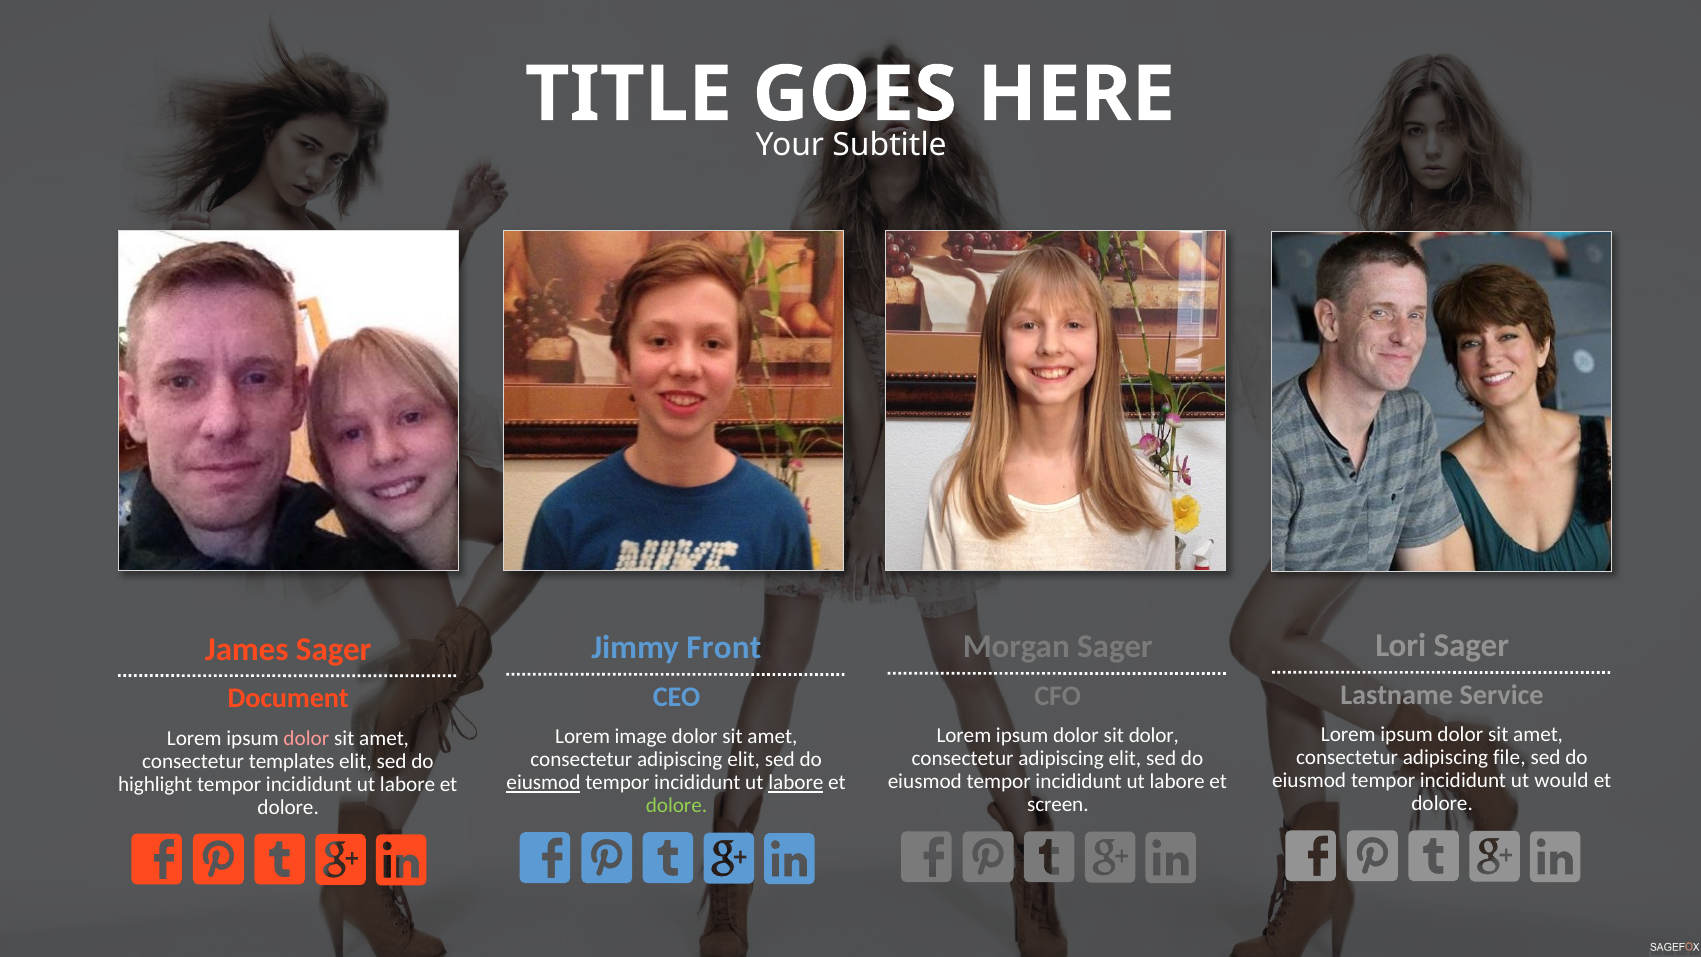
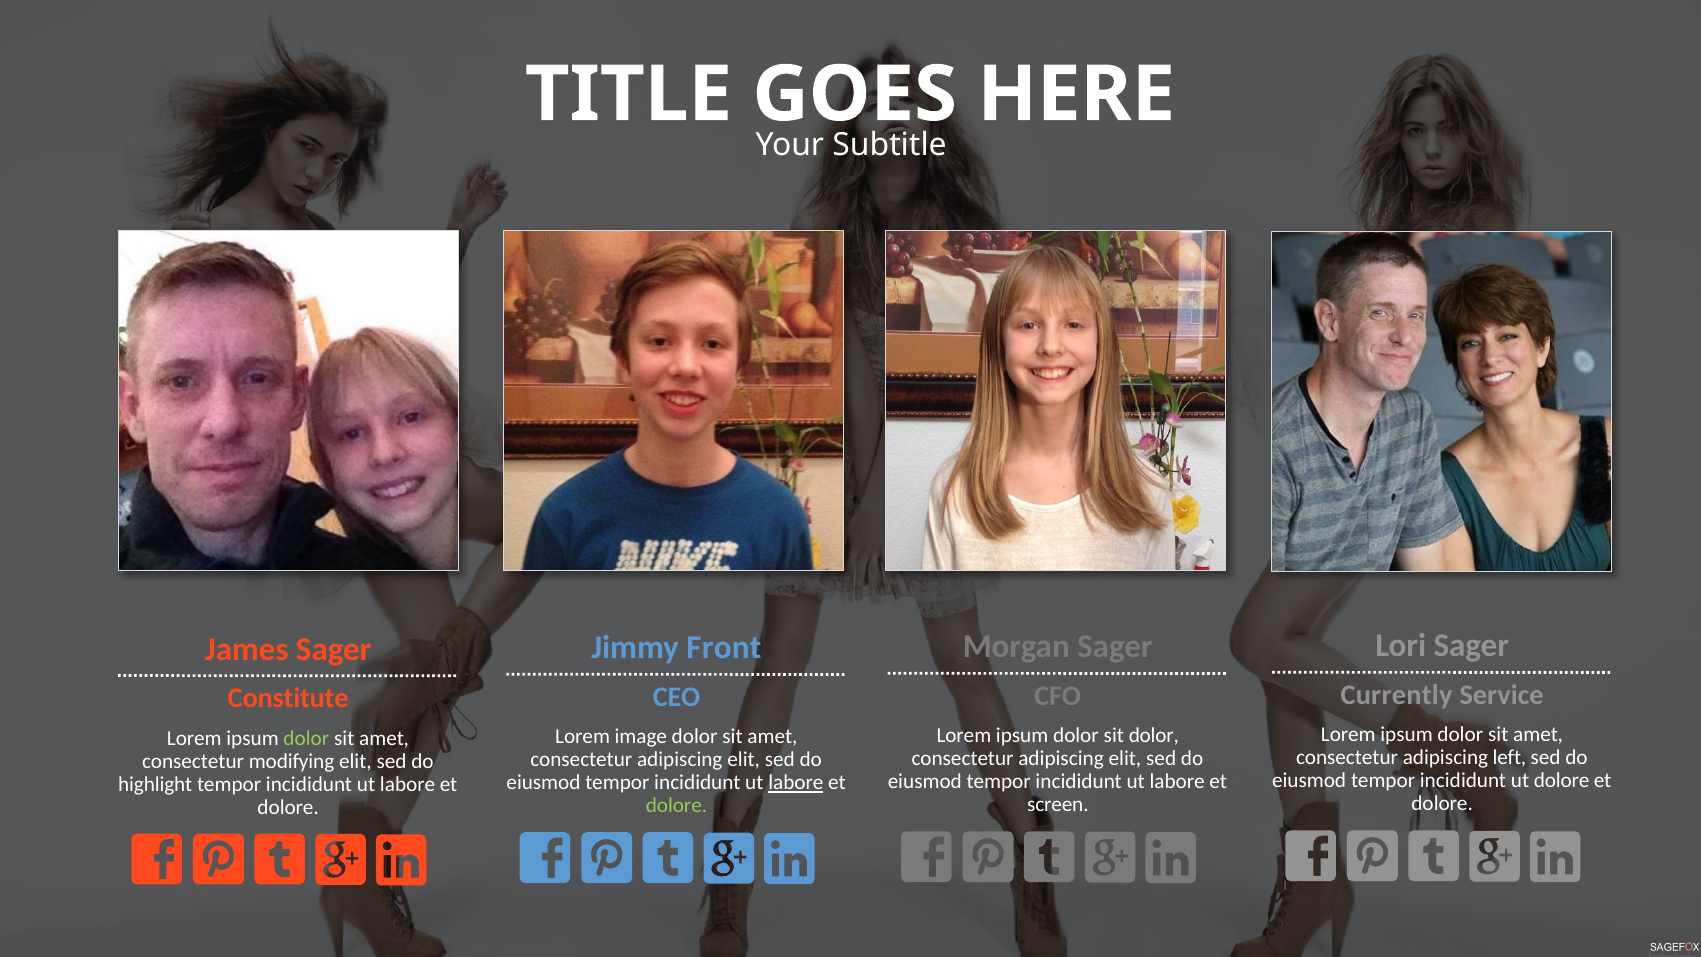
Lastname: Lastname -> Currently (1397, 695)
Document: Document -> Constitute (288, 698)
dolor colour: pink -> light green (306, 738)
file: file -> left (1509, 758)
templates: templates -> modifying (292, 761)
ut would: would -> dolore (1562, 781)
eiusmod underline: present -> none (543, 783)
